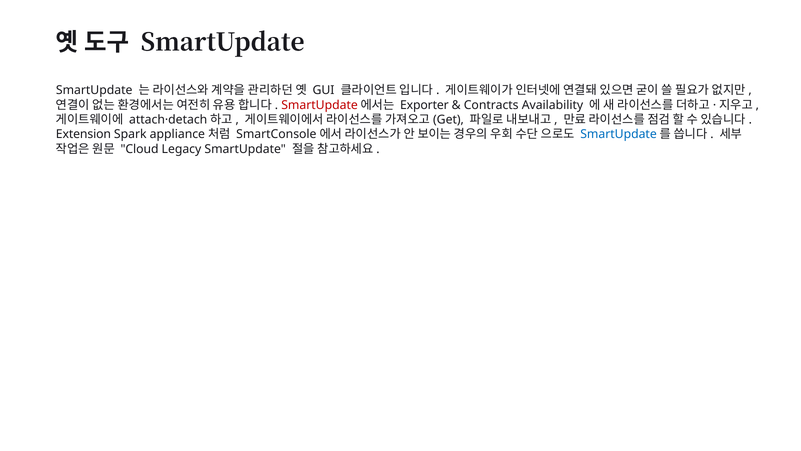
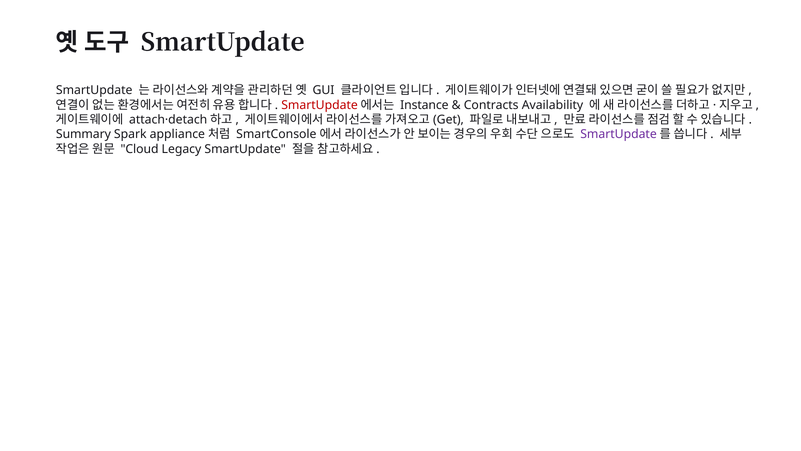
Exporter: Exporter -> Instance (424, 105)
Extension: Extension -> Summary (83, 134)
SmartUpdate colour: blue -> purple (619, 134)
